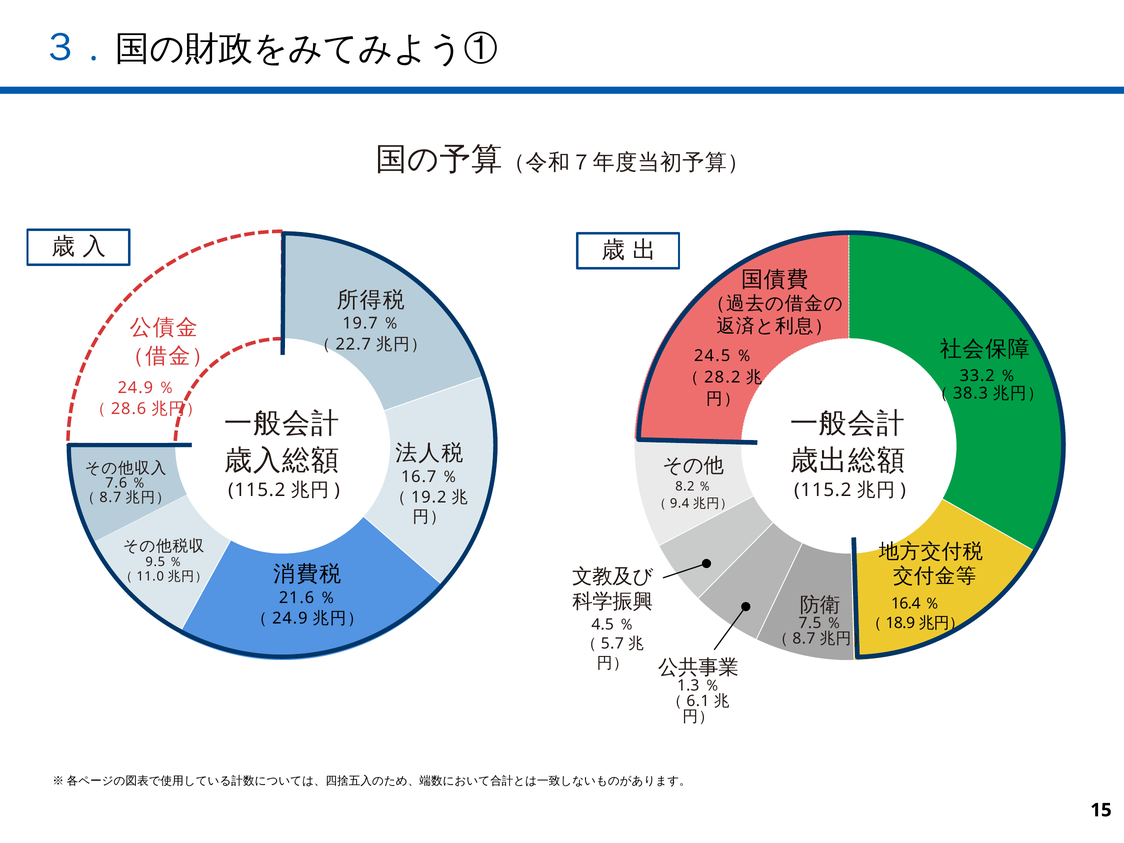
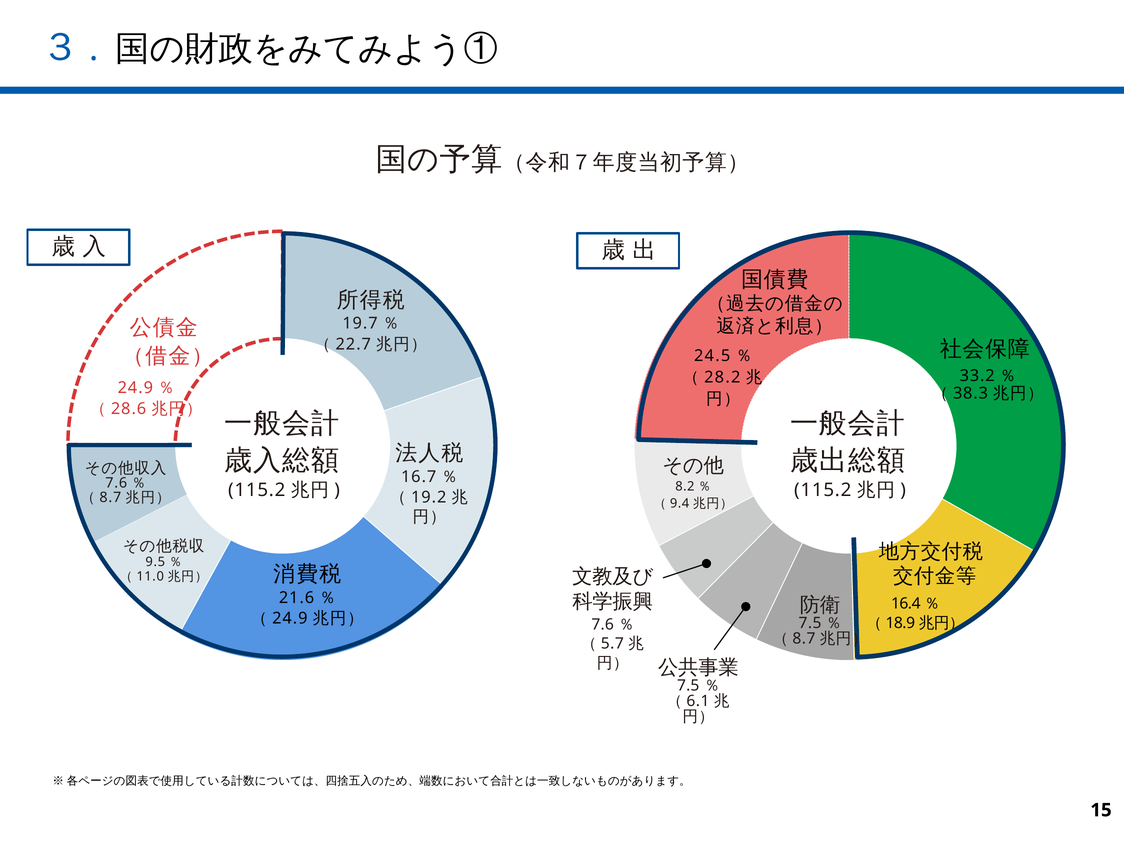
4.5: 4.5 -> 7.6 (603, 625)
1.3: 1.3 -> 7.5 (688, 686)
